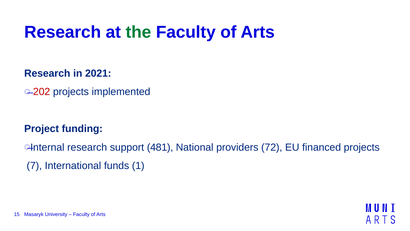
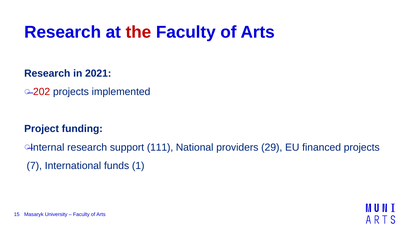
the colour: green -> red (138, 32)
481: 481 -> 111 (160, 147)
72: 72 -> 29 (272, 147)
